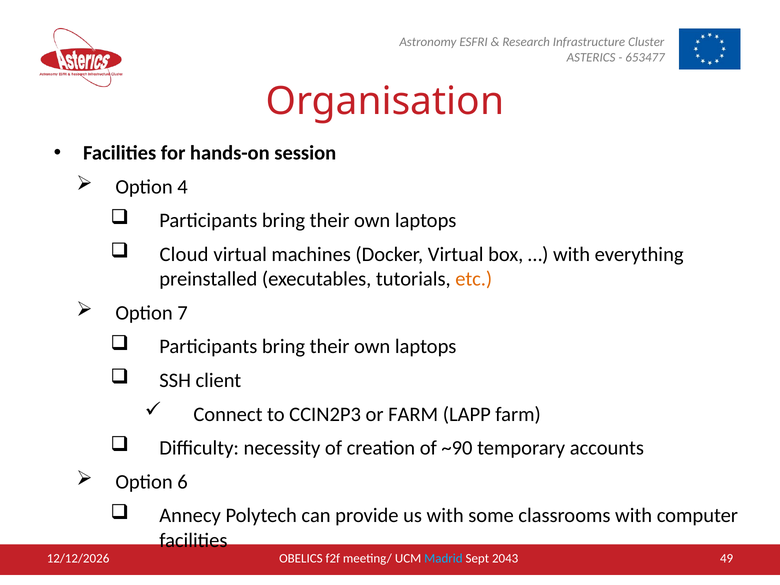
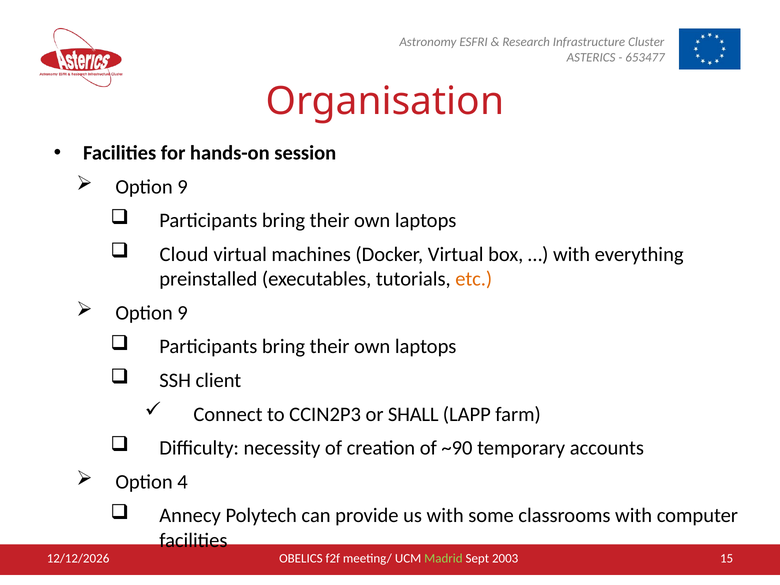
4: 4 -> 9 (183, 187)
7: 7 -> 9 (183, 313)
or FARM: FARM -> SHALL (413, 414)
6: 6 -> 4 (183, 482)
49: 49 -> 15 (727, 559)
Madrid colour: light blue -> light green (443, 559)
2043: 2043 -> 2003 (505, 559)
